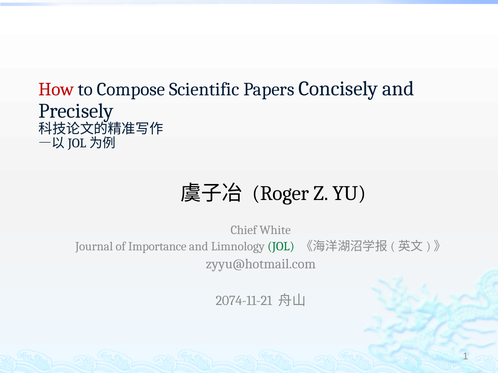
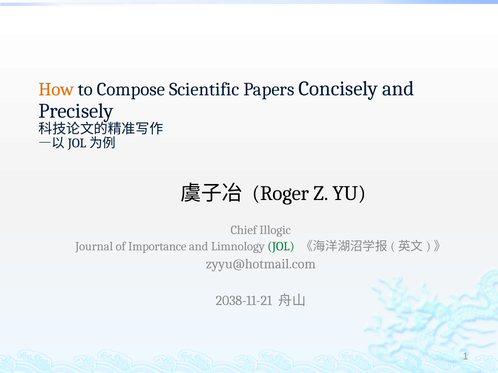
How colour: red -> orange (56, 89)
White: White -> Illogic (275, 231)
2074-11-21: 2074-11-21 -> 2038-11-21 (244, 301)
